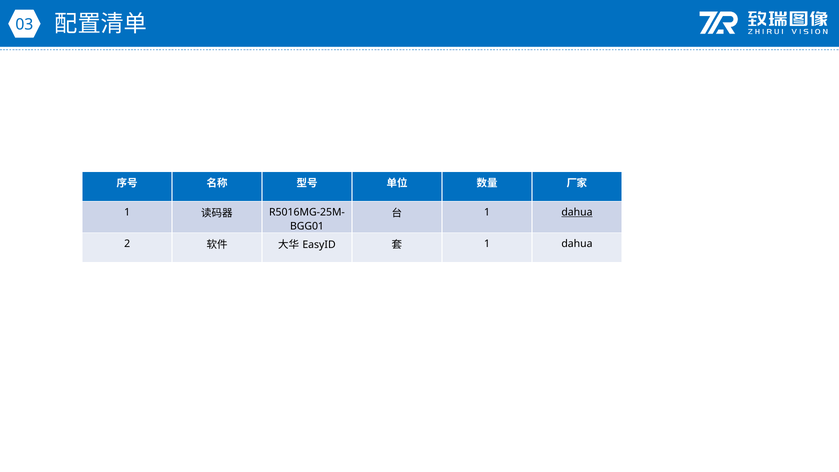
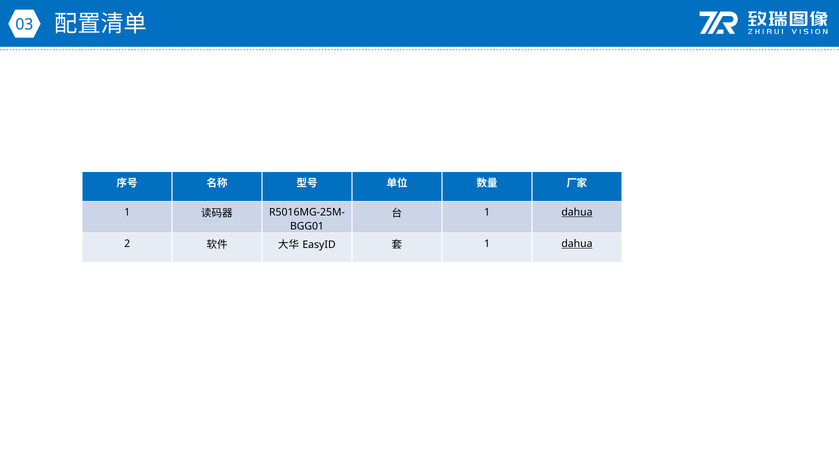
dahua underline: none -> present (577, 244)
